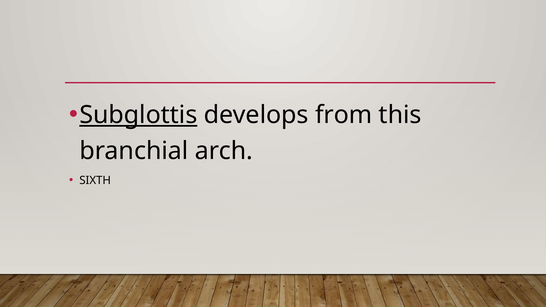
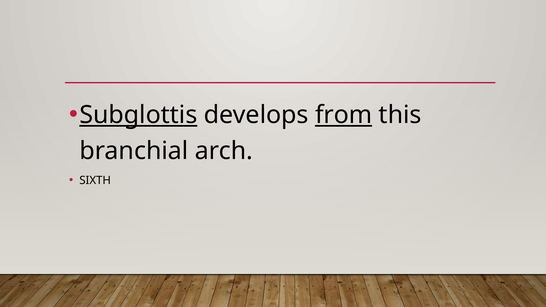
from underline: none -> present (344, 115)
